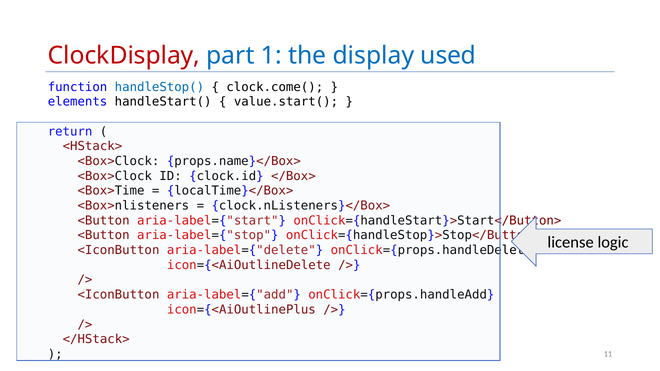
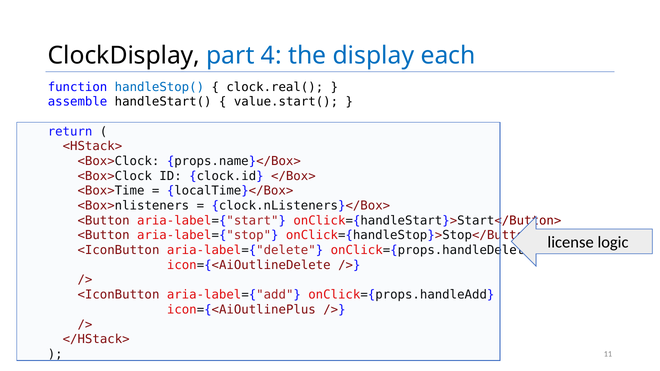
ClockDisplay colour: red -> black (124, 56)
1: 1 -> 4 (271, 56)
used: used -> each (448, 56)
clock.come(: clock.come( -> clock.real( (275, 87)
elements: elements -> assemble (78, 102)
